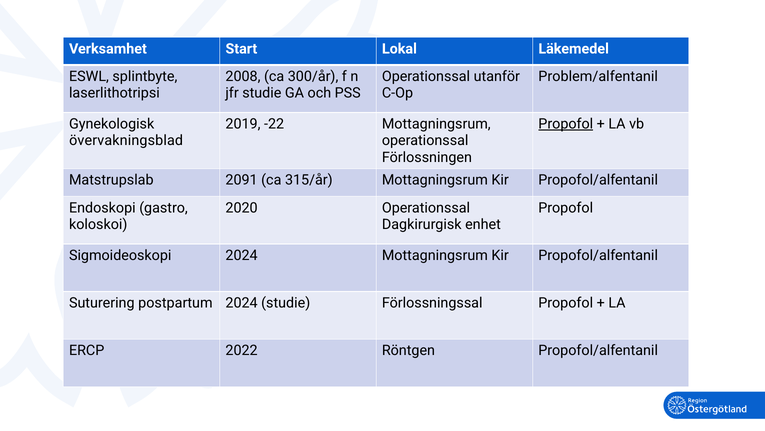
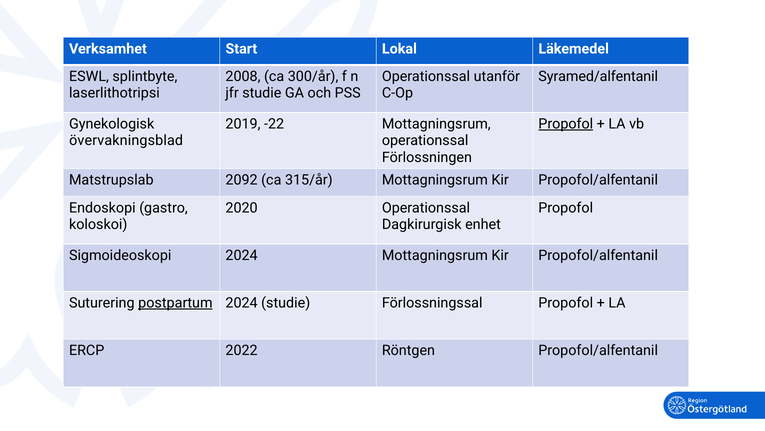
Problem/alfentanil: Problem/alfentanil -> Syramed/alfentanil (598, 76)
2091: 2091 -> 2092 (242, 180)
postpartum underline: none -> present (175, 302)
